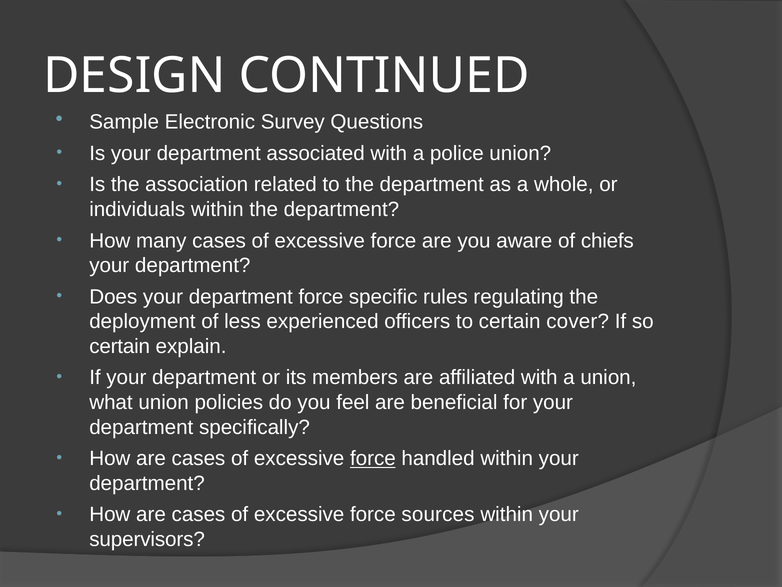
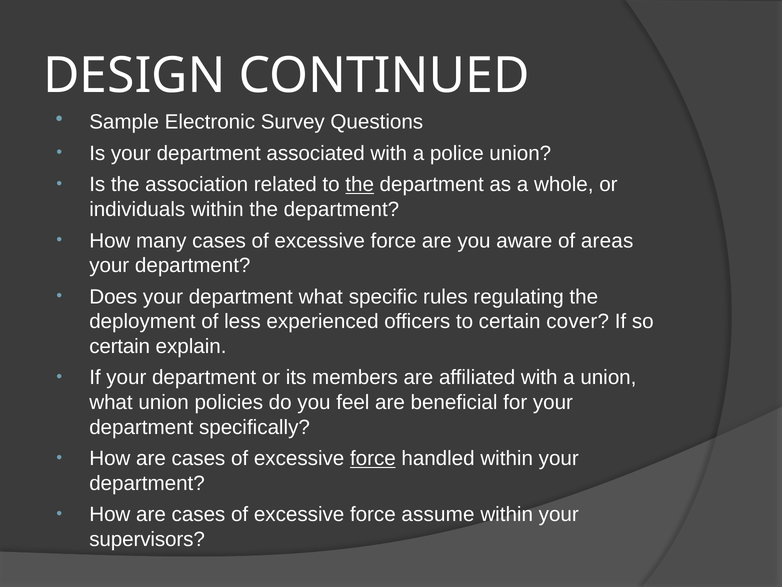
the underline: none -> present (360, 185)
chiefs: chiefs -> areas (607, 241)
department force: force -> what (321, 297)
sources: sources -> assume (438, 514)
